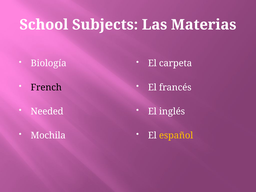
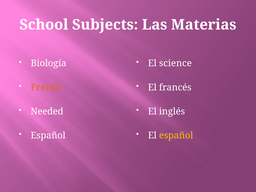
carpeta: carpeta -> science (175, 63)
French colour: black -> orange (46, 87)
Mochila: Mochila -> Español (48, 135)
